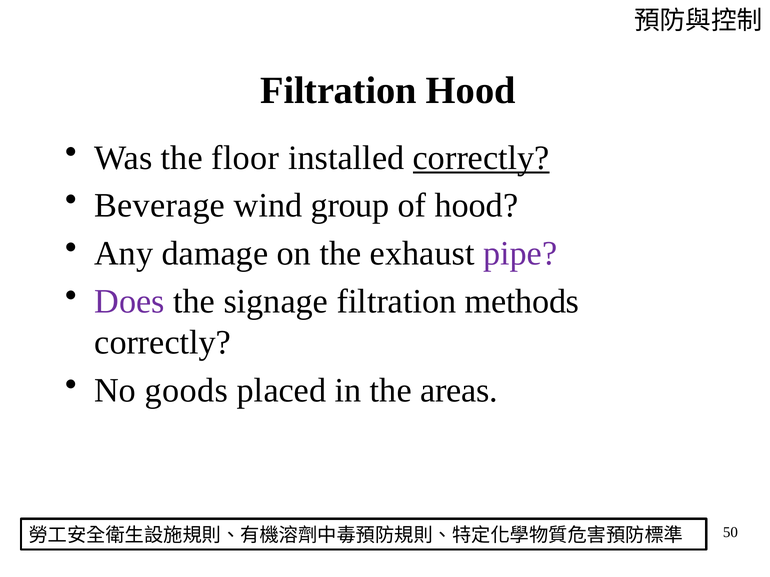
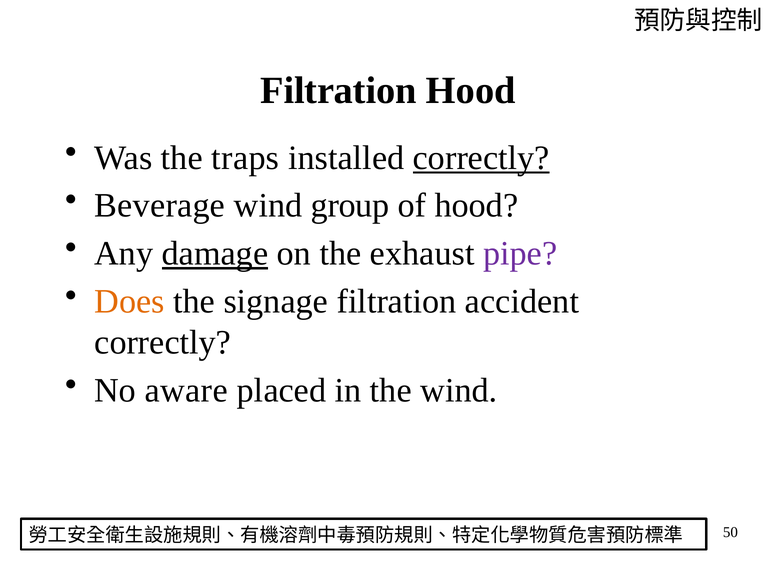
floor: floor -> traps (245, 158)
damage underline: none -> present (215, 254)
Does colour: purple -> orange (129, 302)
methods: methods -> accident (522, 302)
goods: goods -> aware (186, 391)
the areas: areas -> wind (459, 391)
